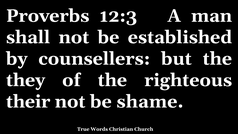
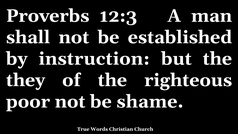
counsellers: counsellers -> instruction (94, 59)
their: their -> poor (28, 102)
